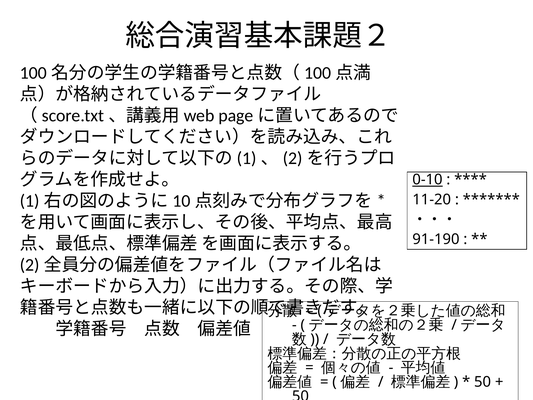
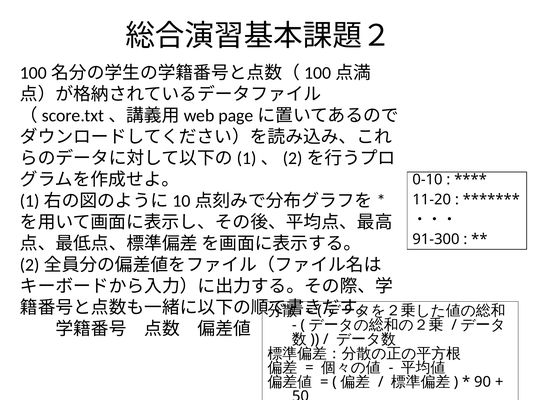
0-10 underline: present -> none (427, 180)
91-190: 91-190 -> 91-300 (436, 239)
50: 50 -> 90 (483, 382)
